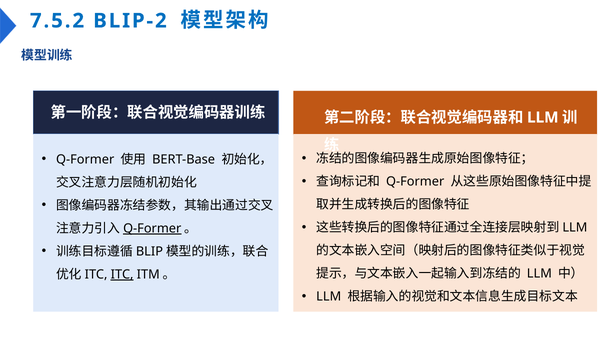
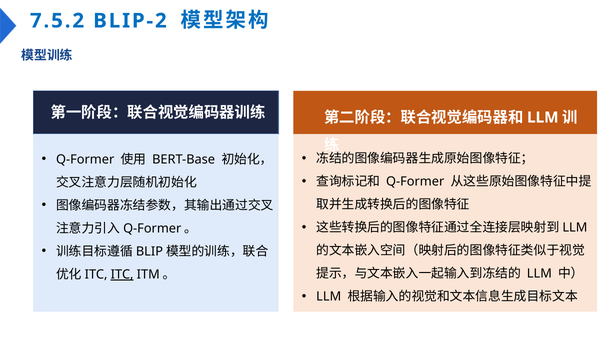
Q-Former underline: present -> none (152, 228)
